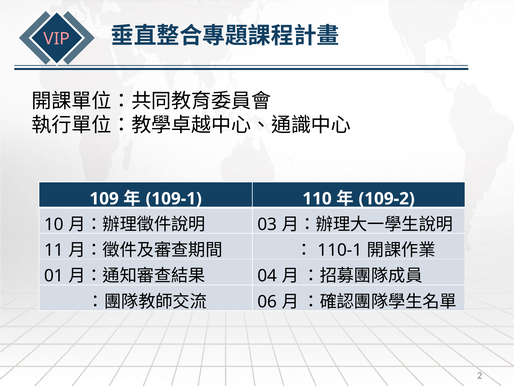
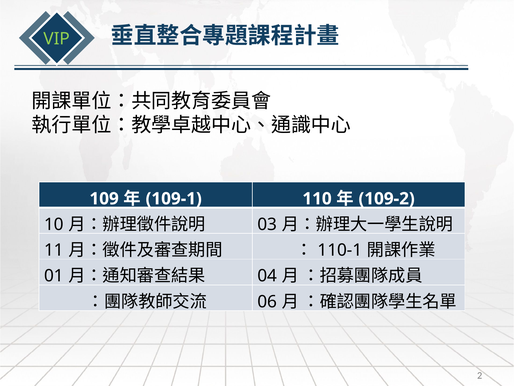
VIP colour: pink -> light green (57, 39)
